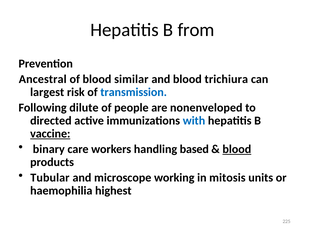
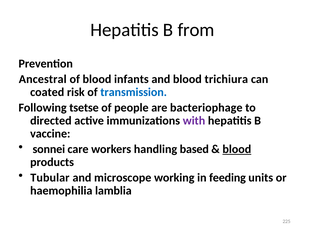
similar: similar -> infants (131, 79)
largest: largest -> coated (47, 92)
dilute: dilute -> tsetse (84, 108)
nonenveloped: nonenveloped -> bacteriophage (206, 108)
with colour: blue -> purple (194, 121)
vaccine underline: present -> none (50, 134)
binary: binary -> sonnei (49, 149)
mitosis: mitosis -> feeding (228, 177)
highest: highest -> lamblia (113, 190)
